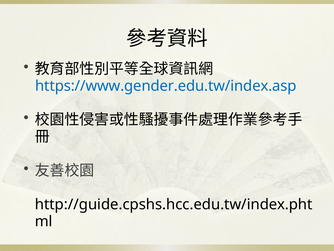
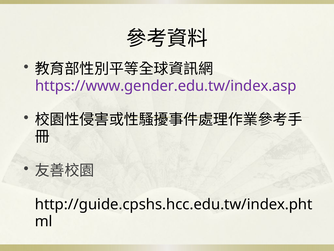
https://www.gender.edu.tw/index.asp colour: blue -> purple (166, 86)
